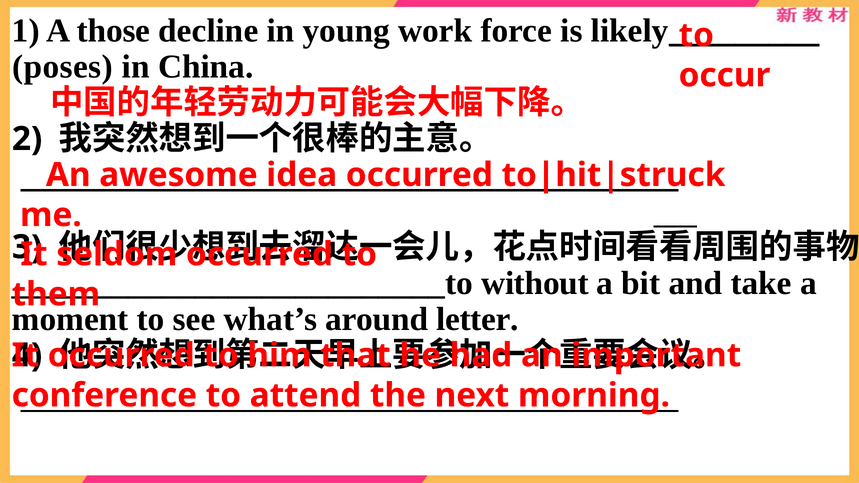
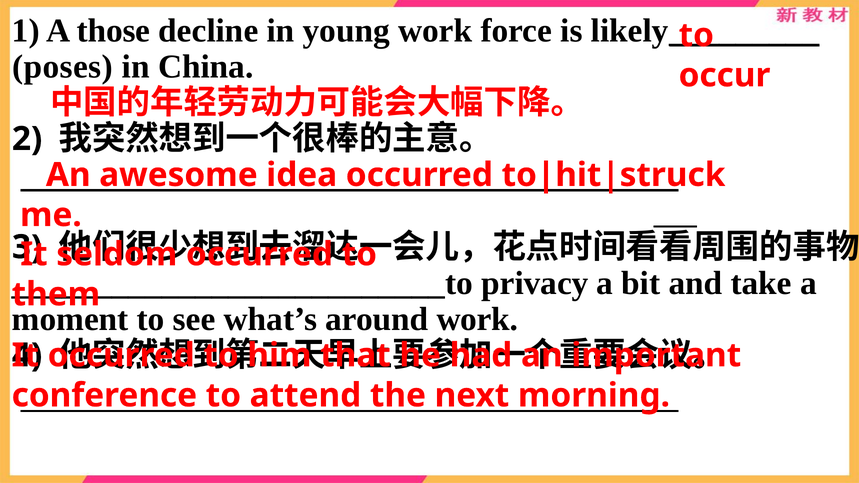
without: without -> privacy (535, 283)
around letter: letter -> work (477, 319)
